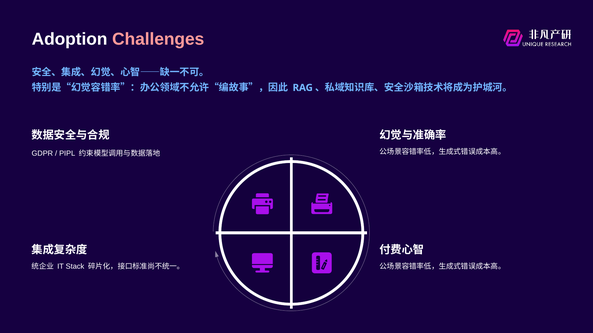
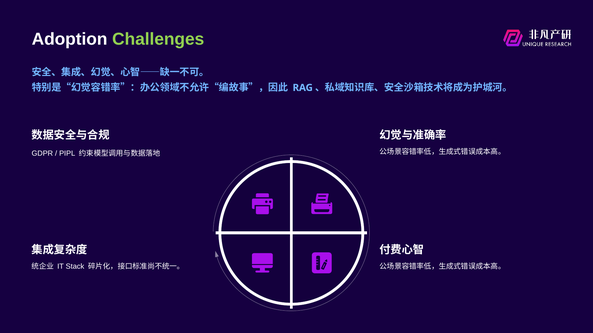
Challenges colour: pink -> light green (158, 39)
